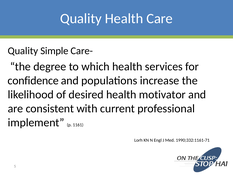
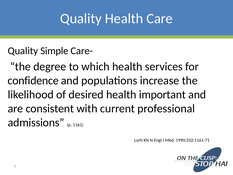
motivator: motivator -> important (162, 94)
implement: implement -> admissions (36, 122)
